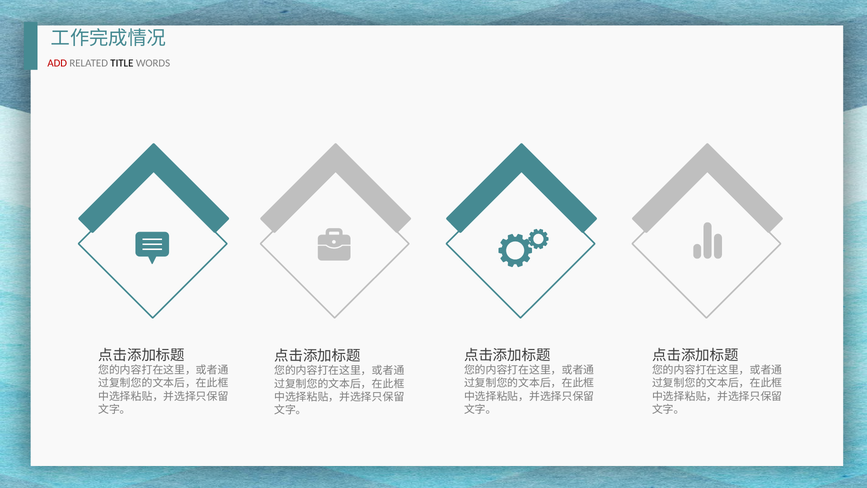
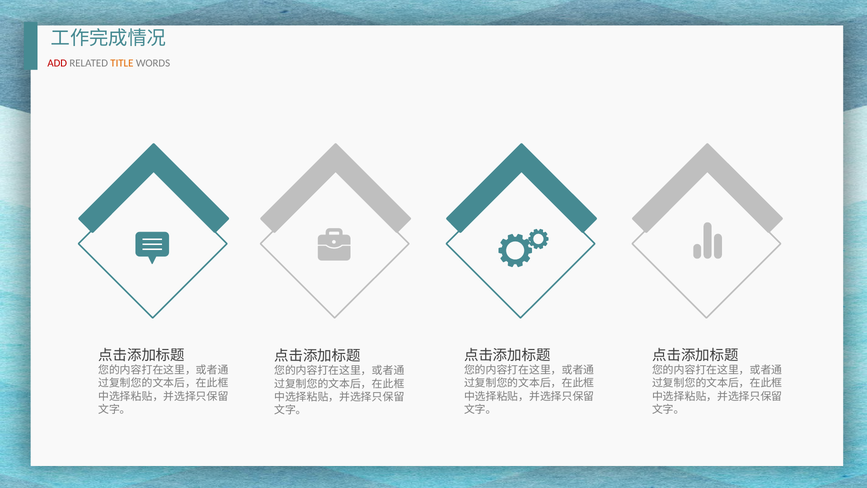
TITLE colour: black -> orange (122, 63)
